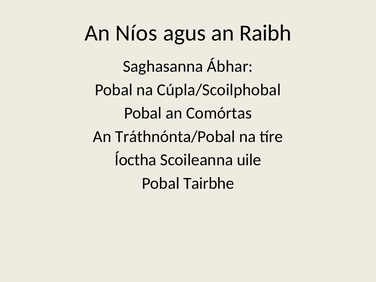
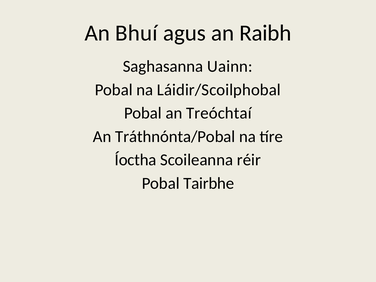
Níos: Níos -> Bhuí (136, 33)
Ábhar: Ábhar -> Uainn (230, 66)
Cúpla/Scoilphobal: Cúpla/Scoilphobal -> Láidir/Scoilphobal (219, 90)
Comórtas: Comórtas -> Treóchtaí (219, 113)
uile: uile -> réir (249, 160)
